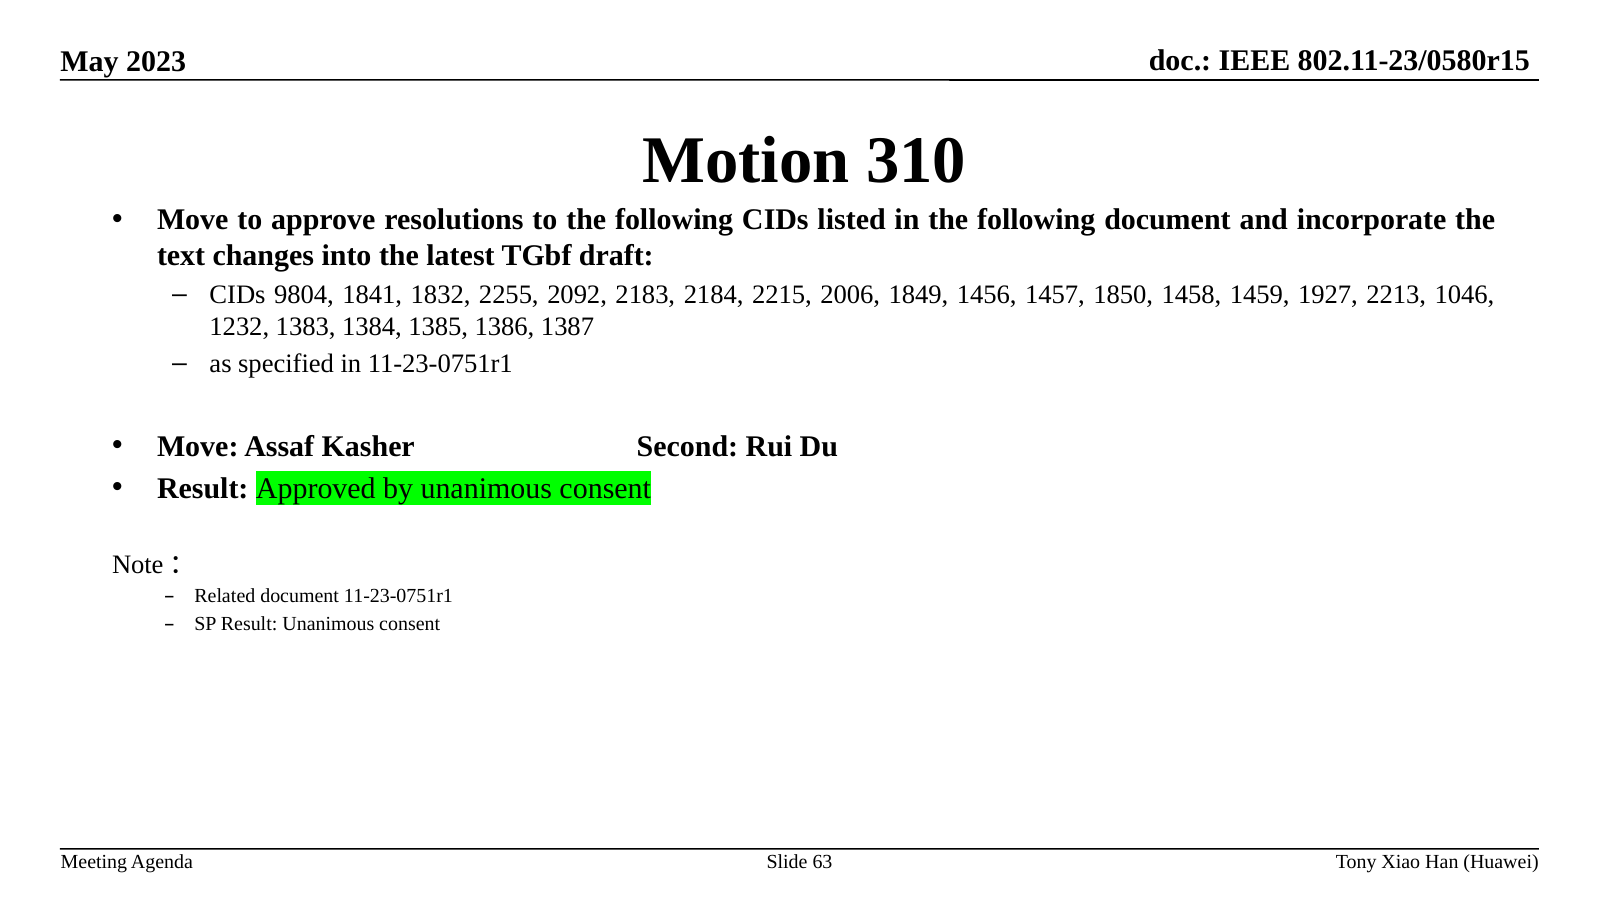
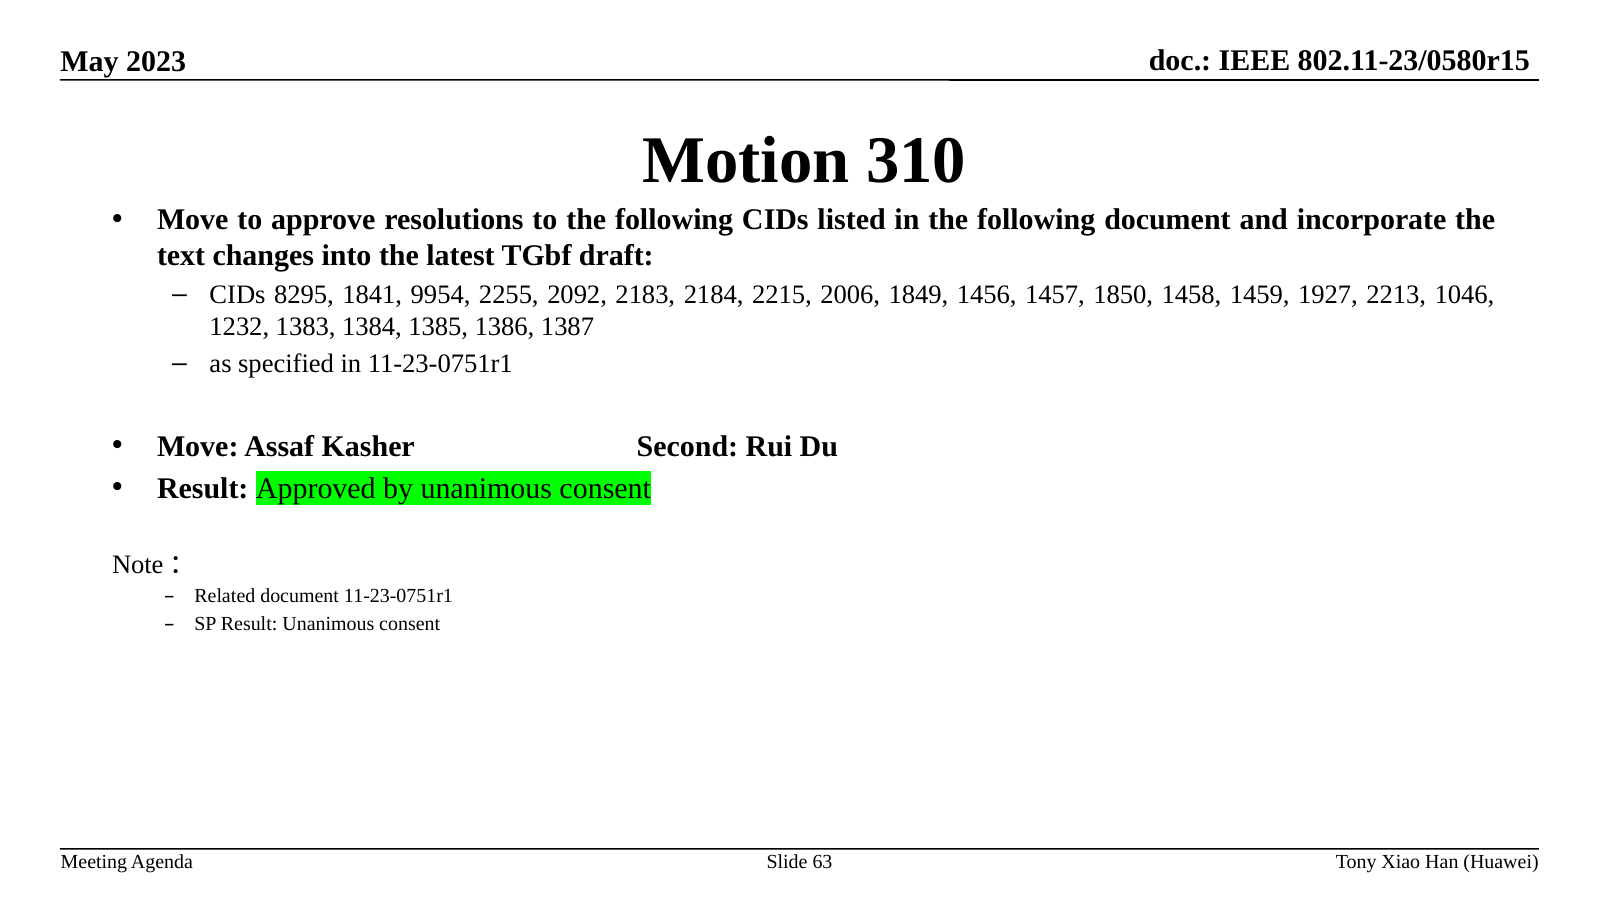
9804: 9804 -> 8295 (304, 295)
1832: 1832 -> 9954 (441, 295)
